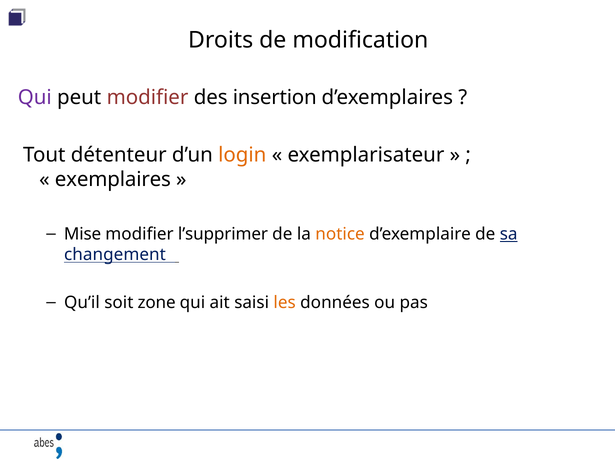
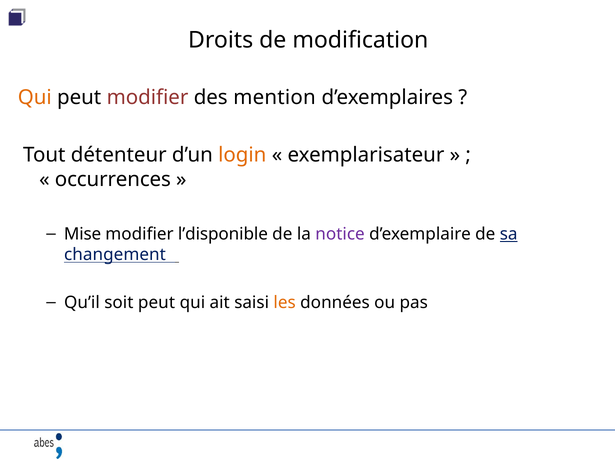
Qui colour: purple -> orange (35, 97)
insertion: insertion -> mention (275, 97)
exemplaires: exemplaires -> occurrences (113, 179)
l’supprimer: l’supprimer -> l’disponible (223, 234)
notice colour: orange -> purple (340, 234)
soit zone: zone -> peut (156, 302)
